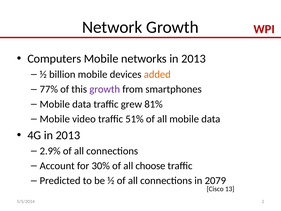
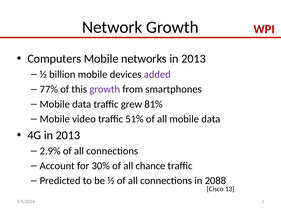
added colour: orange -> purple (157, 74)
choose: choose -> chance (150, 166)
2079: 2079 -> 2088 (215, 180)
